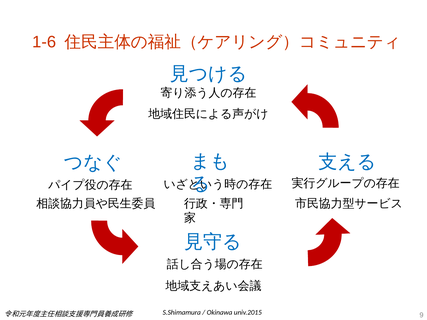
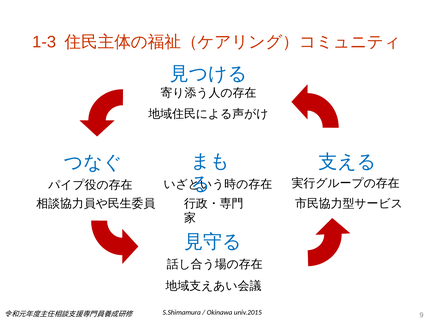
1-6: 1-6 -> 1-3 (44, 42)
